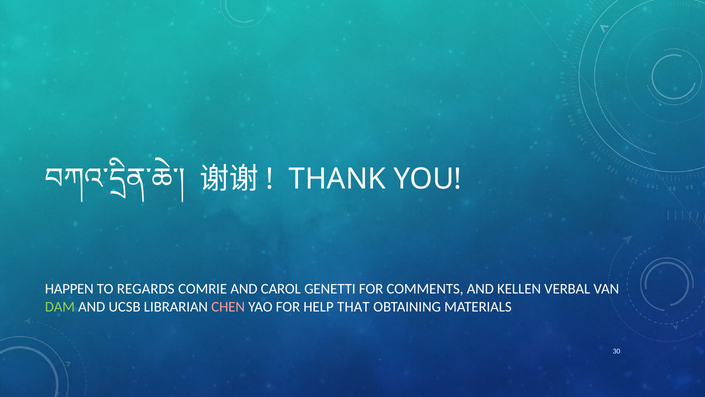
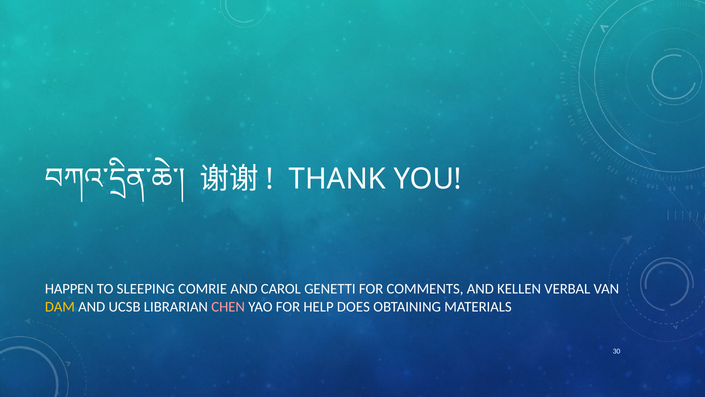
REGARDS: REGARDS -> SLEEPING (146, 289)
DAM colour: light green -> yellow (60, 306)
THAT: THAT -> DOES (353, 306)
